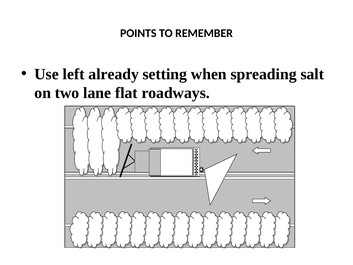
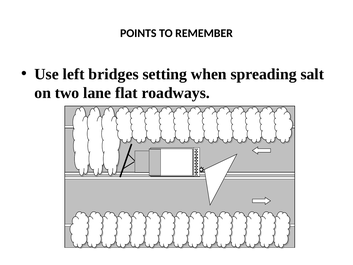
already: already -> bridges (114, 74)
